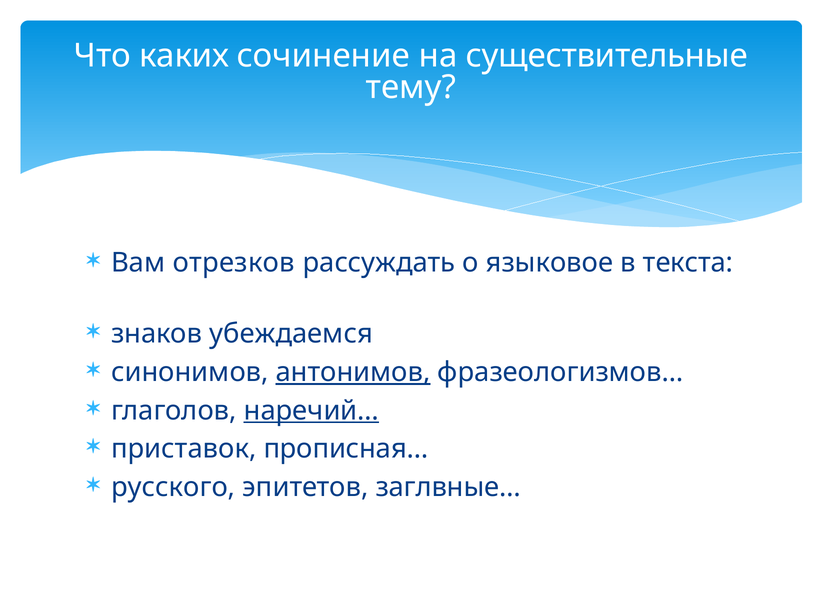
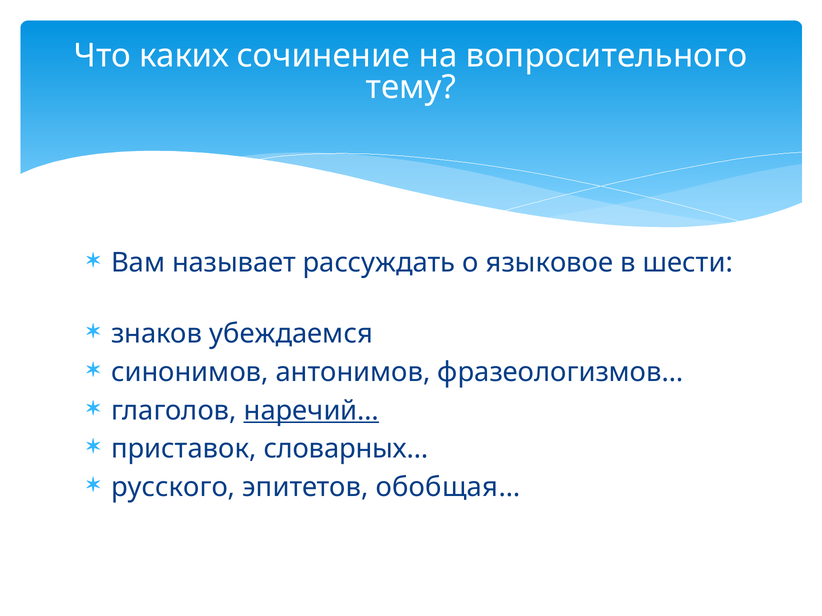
существительные: существительные -> вопросительного (607, 56)
отрезков: отрезков -> называет (234, 263)
текста: текста -> шести (688, 263)
антонимов underline: present -> none (353, 373)
прописная…: прописная… -> словарных… (346, 449)
заглвные…: заглвные… -> обобщая… (448, 488)
